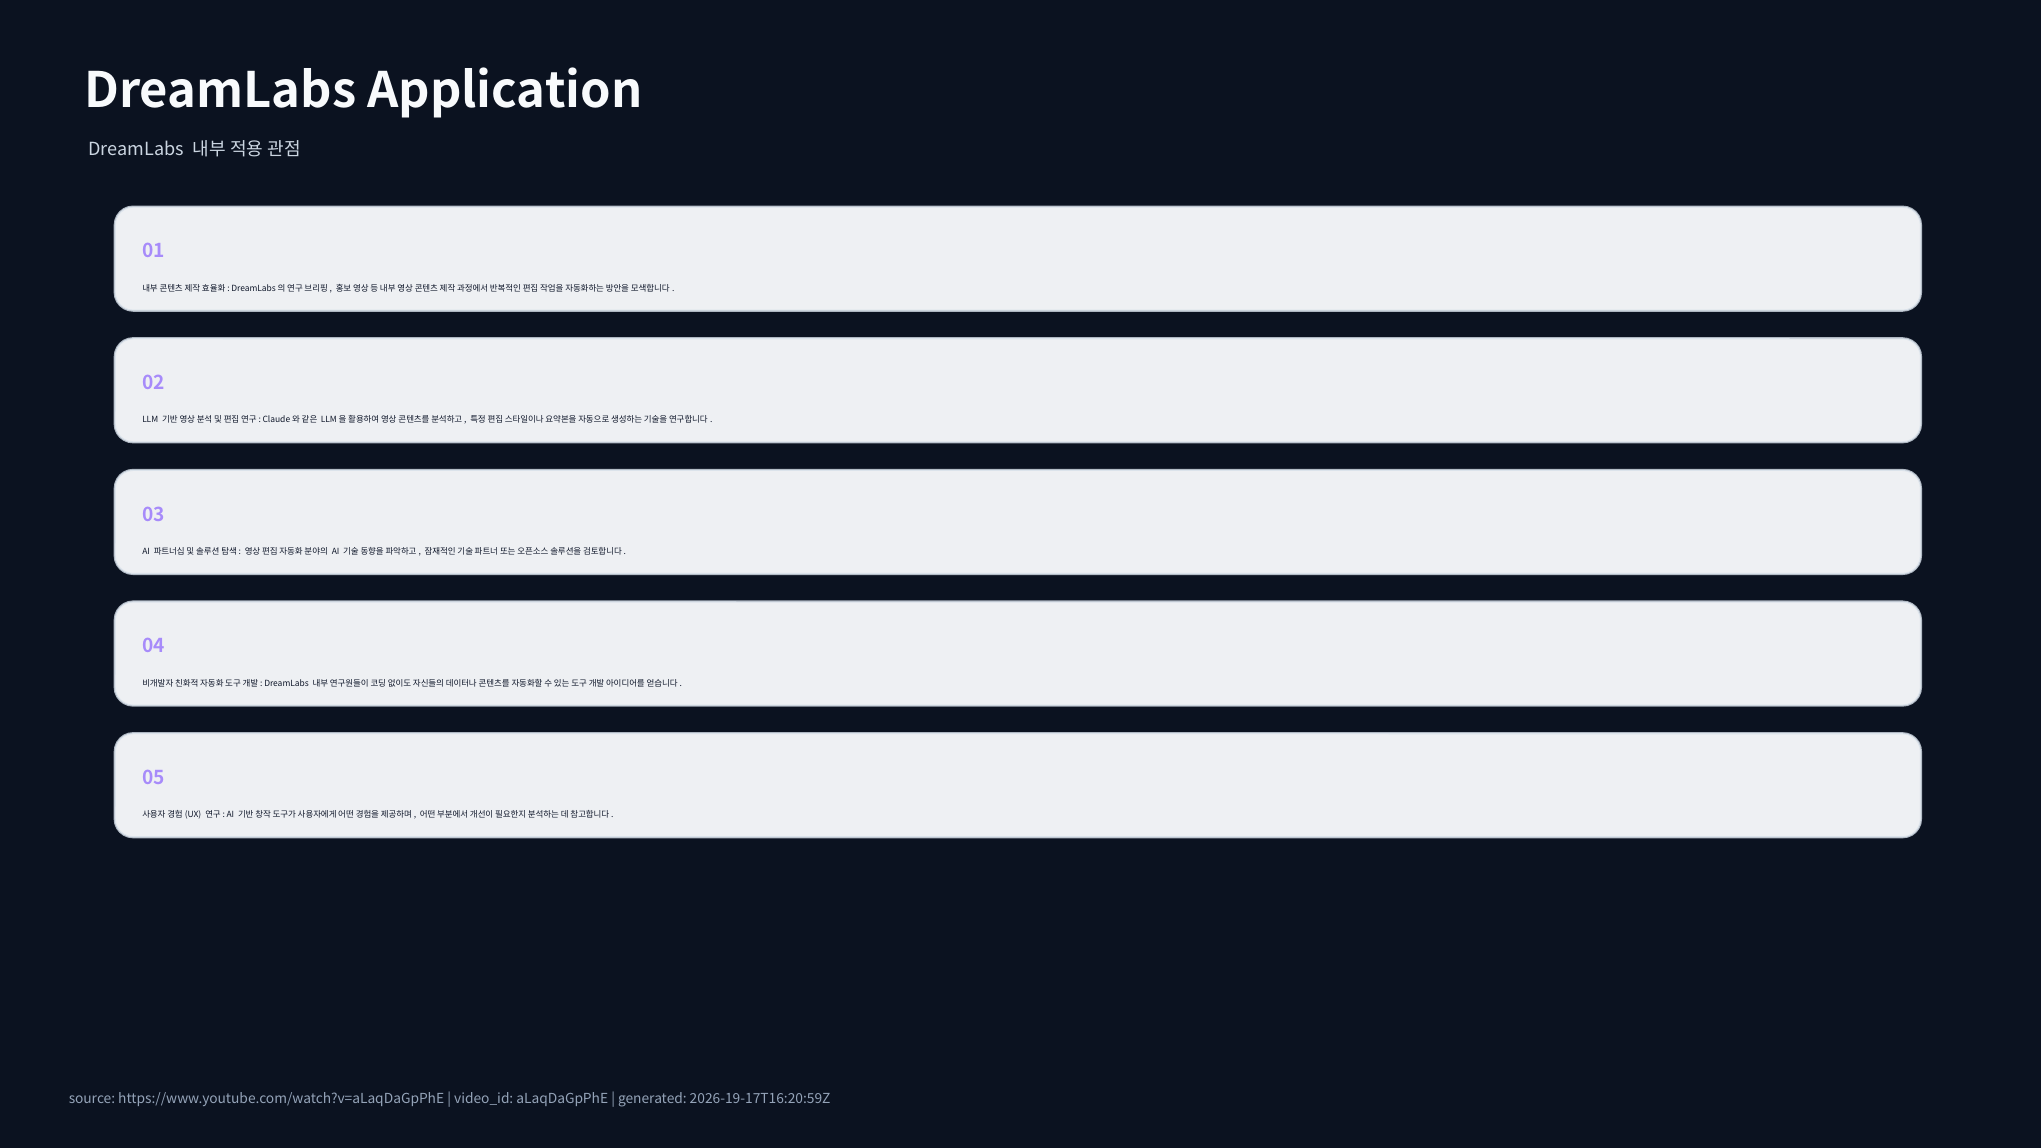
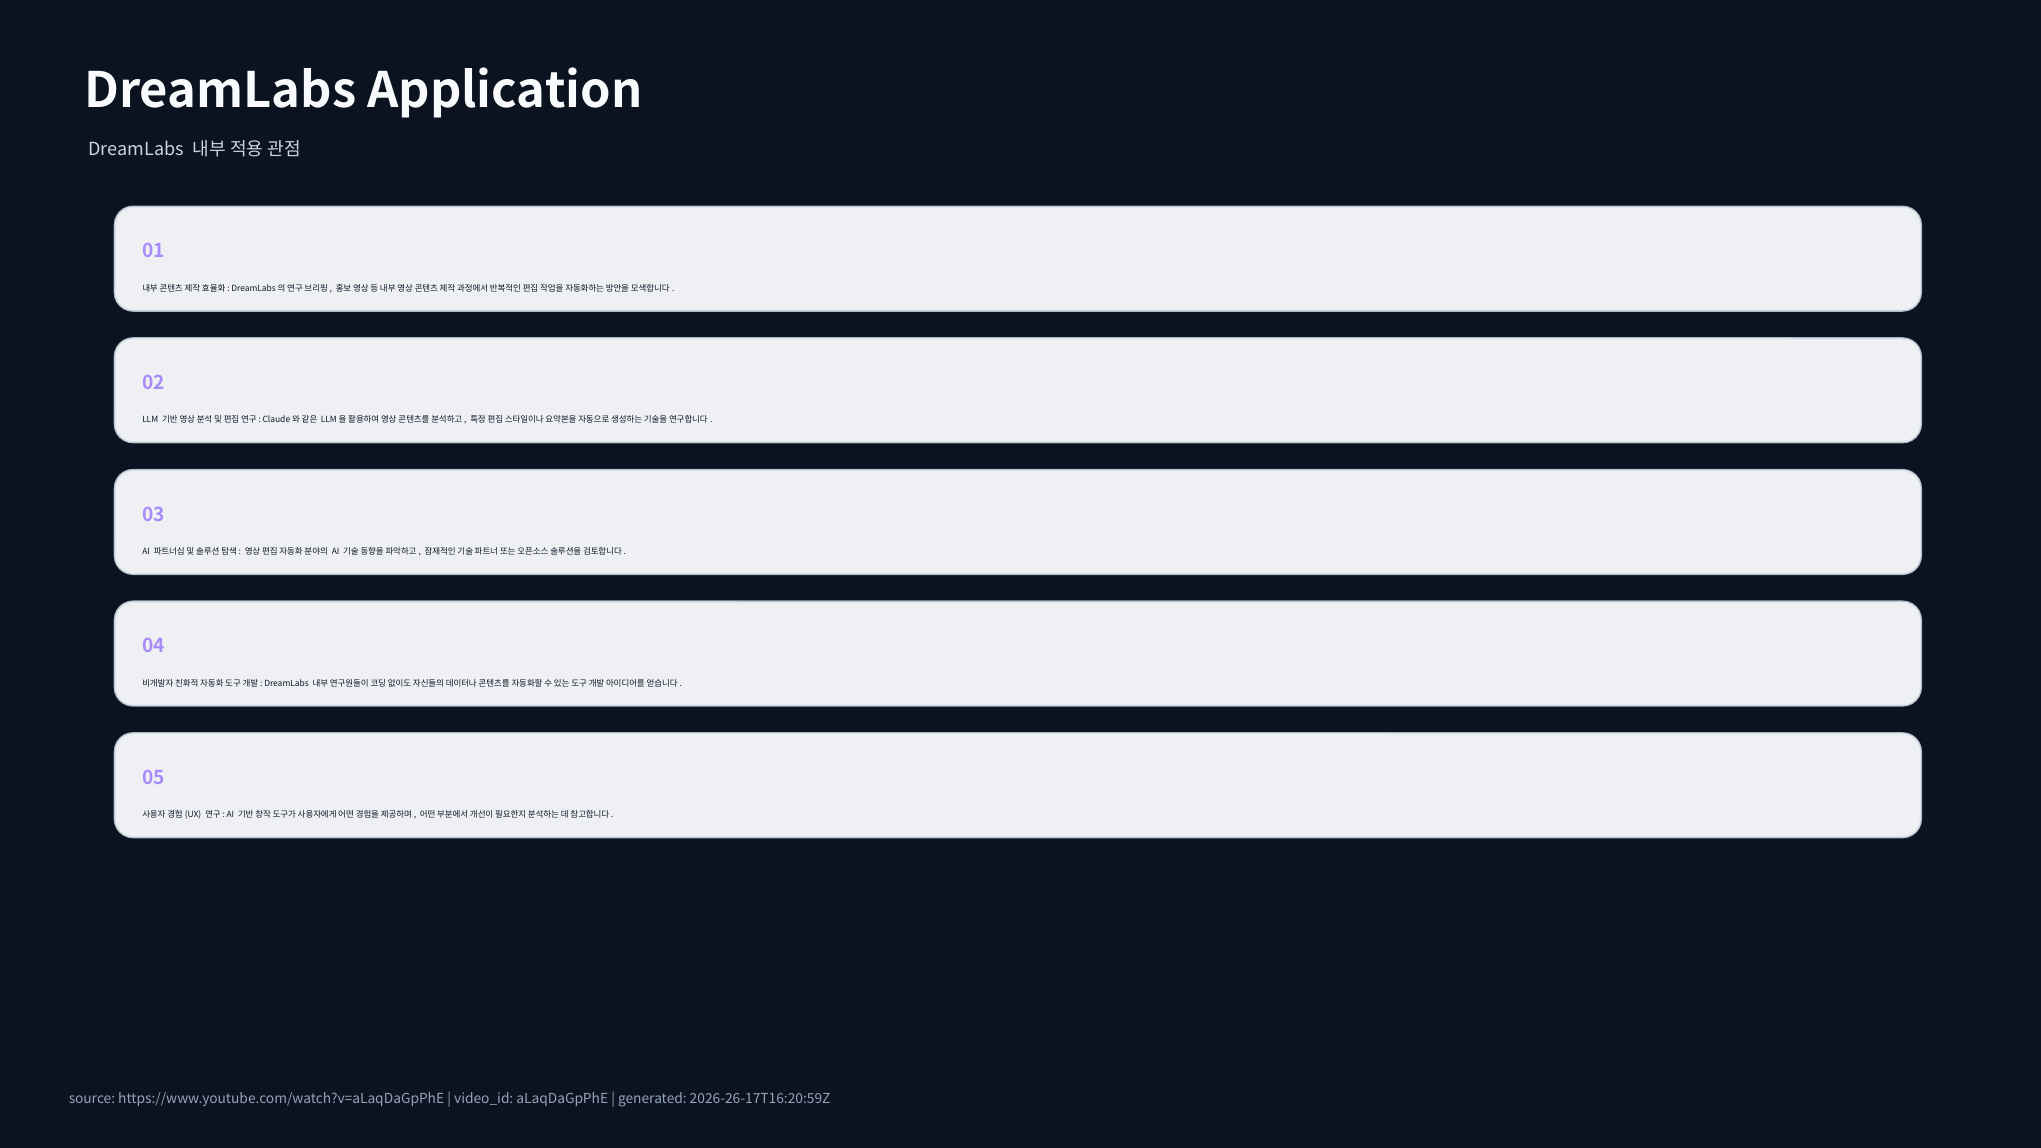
2026-19-17T16:20:59Z: 2026-19-17T16:20:59Z -> 2026-26-17T16:20:59Z (760, 1099)
